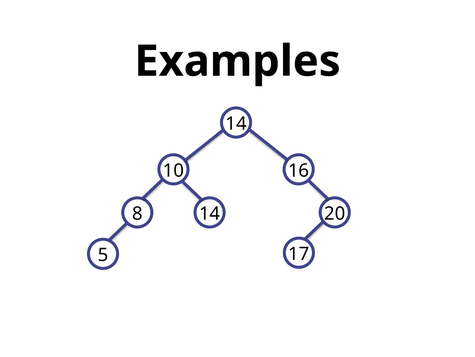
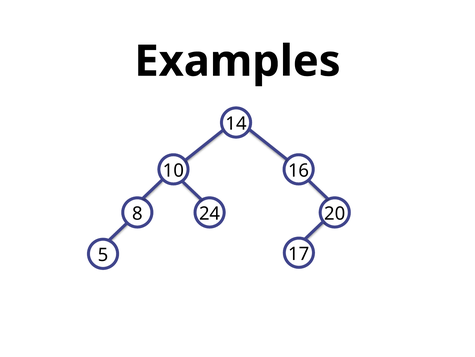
8 14: 14 -> 24 (210, 213)
